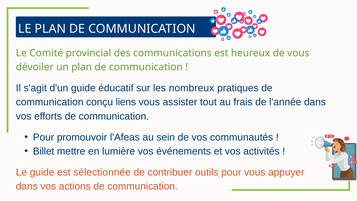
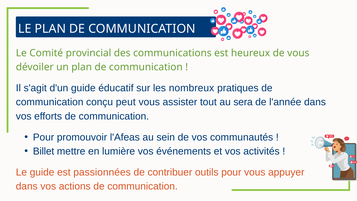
liens: liens -> peut (126, 102)
frais: frais -> sera (243, 102)
sélectionnée: sélectionnée -> passionnées (102, 172)
